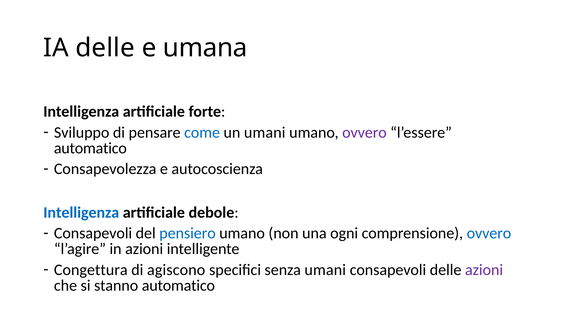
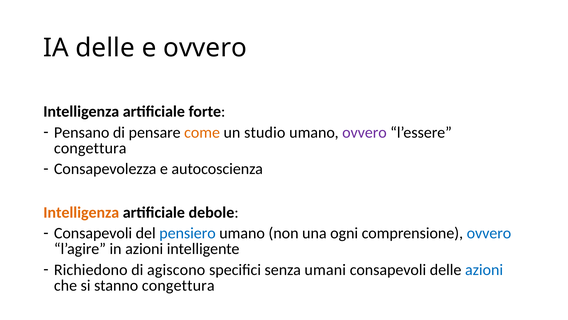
e umana: umana -> ovvero (205, 48)
Sviluppo: Sviluppo -> Pensano (82, 132)
come colour: blue -> orange (202, 132)
un umani: umani -> studio (265, 132)
automatico: automatico -> congettura (90, 148)
Intelligenza colour: blue -> orange (81, 212)
Congettura: Congettura -> Richiedono (91, 269)
azioni colour: purple -> blue (484, 269)
stanno automatico: automatico -> congettura (178, 285)
